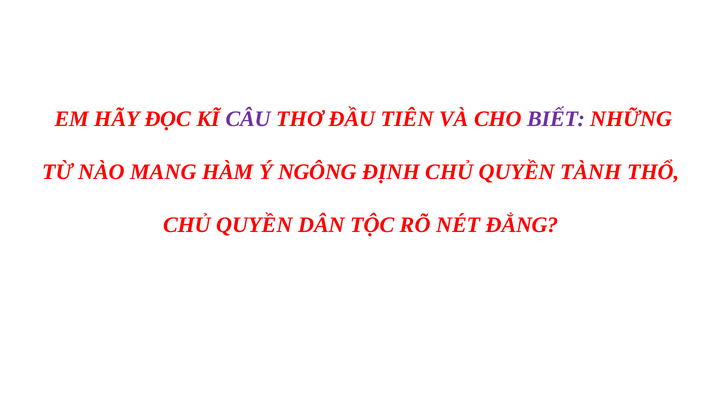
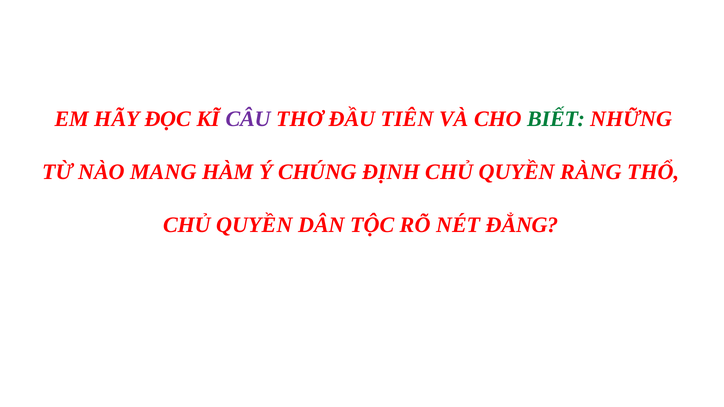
BIẾT colour: purple -> green (556, 119)
NGÔNG: NGÔNG -> CHÚNG (317, 172)
TÀNH: TÀNH -> RÀNG (591, 172)
